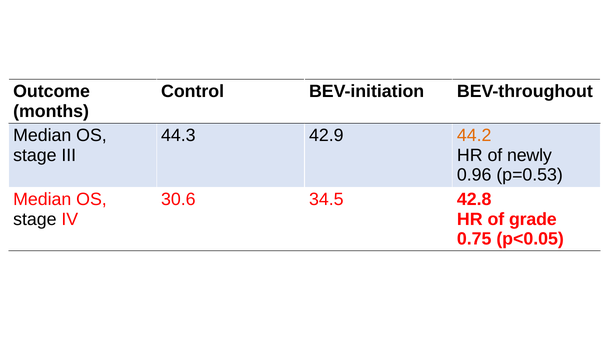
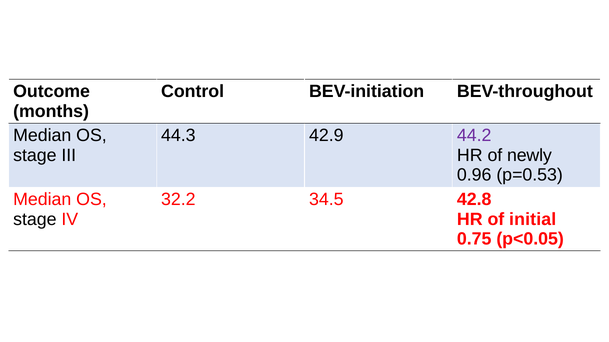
44.2 colour: orange -> purple (474, 136)
30.6: 30.6 -> 32.2 (178, 200)
grade: grade -> initial (533, 220)
